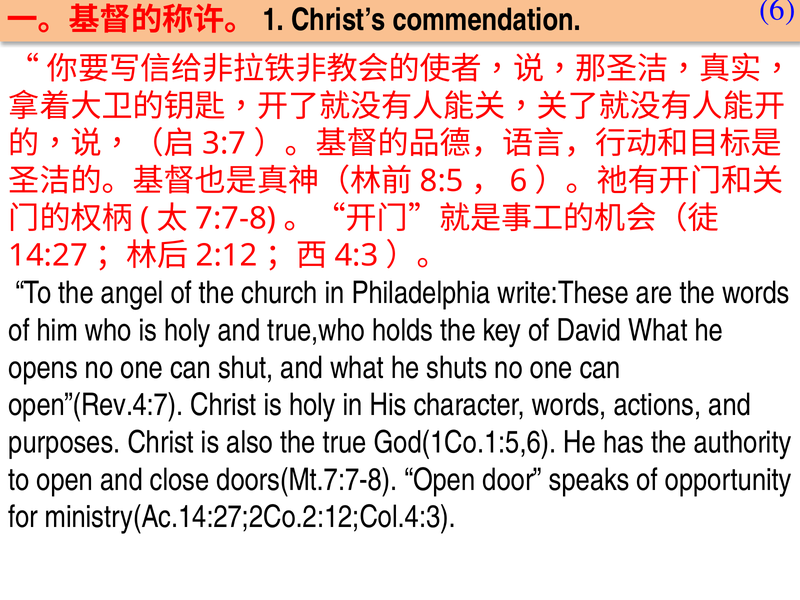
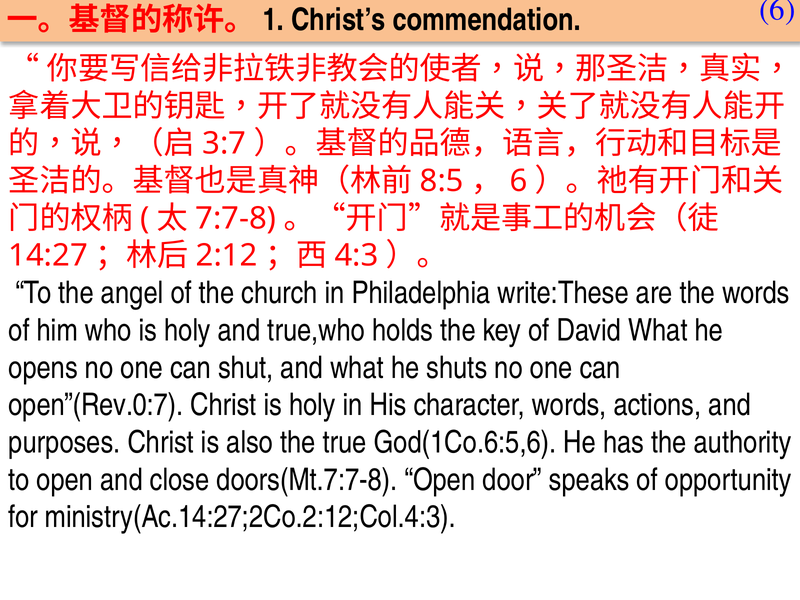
open”(Rev.4:7: open”(Rev.4:7 -> open”(Rev.0:7 (96, 405)
God(1Co.1:5,6: God(1Co.1:5,6 -> God(1Co.6:5,6 (465, 442)
